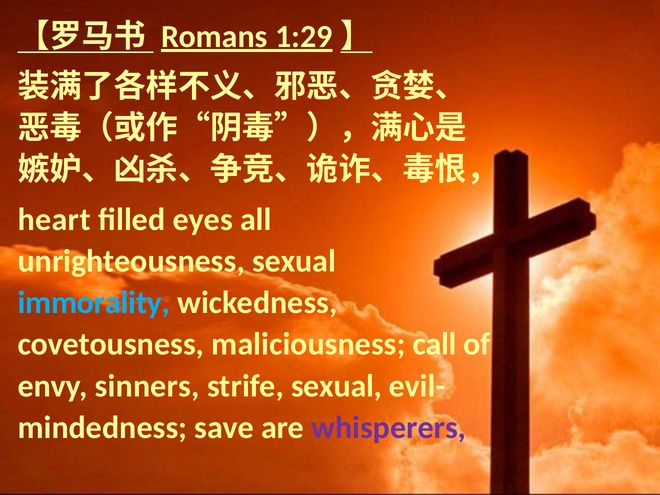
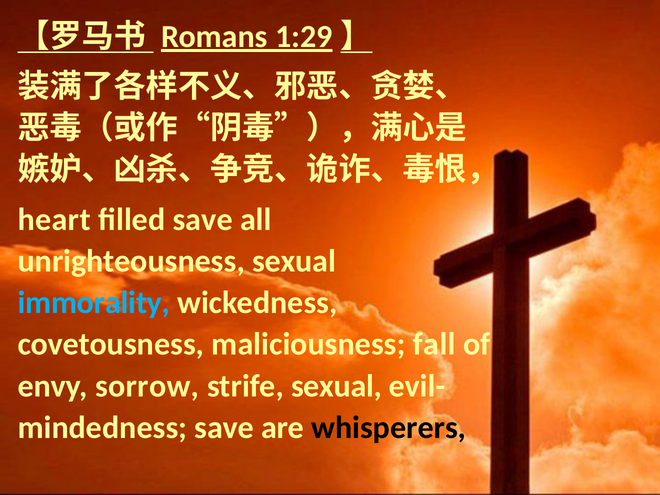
filled eyes: eyes -> save (203, 220)
call: call -> fall (434, 344)
sinners: sinners -> sorrow (147, 386)
whisperers colour: purple -> black (389, 428)
